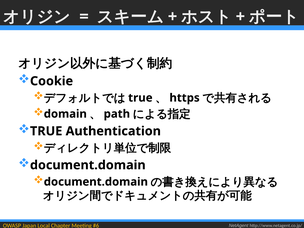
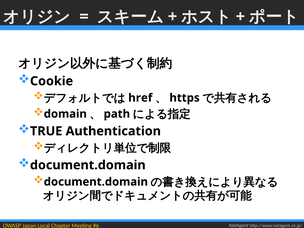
true: true -> href (140, 98)
